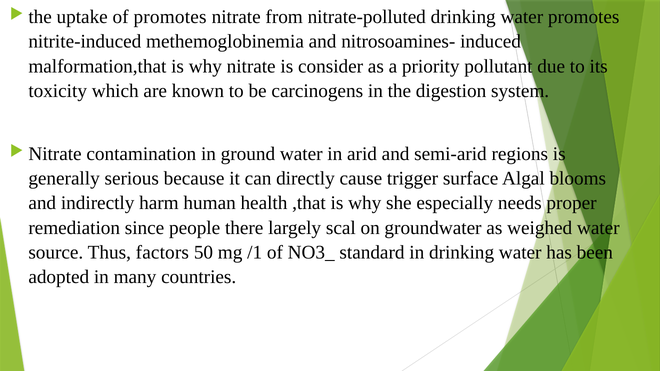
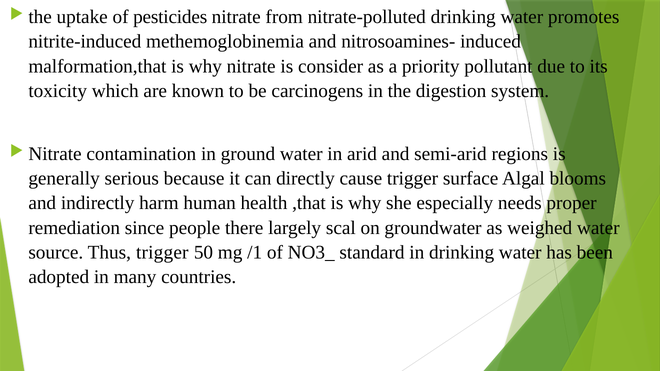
of promotes: promotes -> pesticides (170, 17)
Thus factors: factors -> trigger (162, 253)
